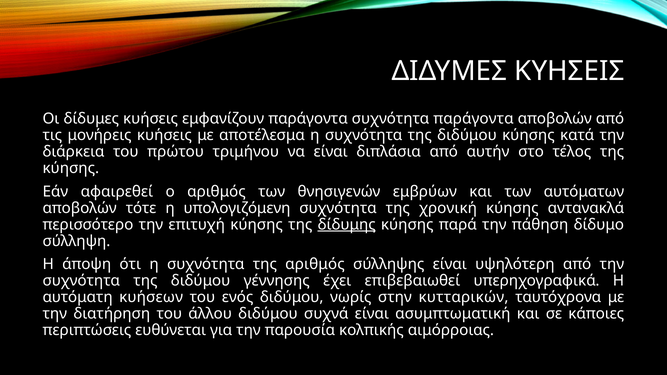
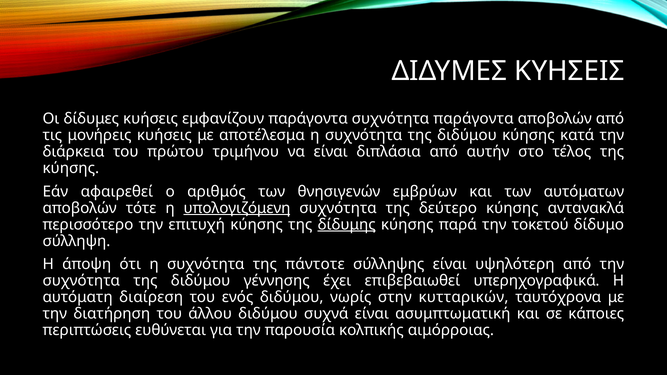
υπολογιζόμενη underline: none -> present (237, 208)
χρονική: χρονική -> δεύτερο (448, 208)
πάθηση: πάθηση -> τοκετού (540, 225)
της αριθμός: αριθμός -> πάντοτε (315, 265)
κυήσεων: κυήσεων -> διαίρεση (151, 298)
